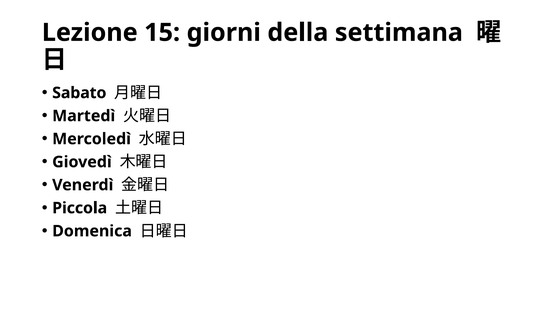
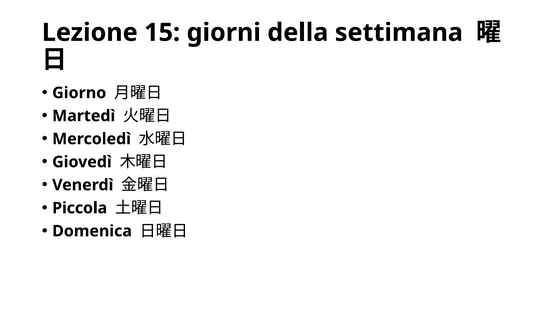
Sabato: Sabato -> Giorno (79, 93)
